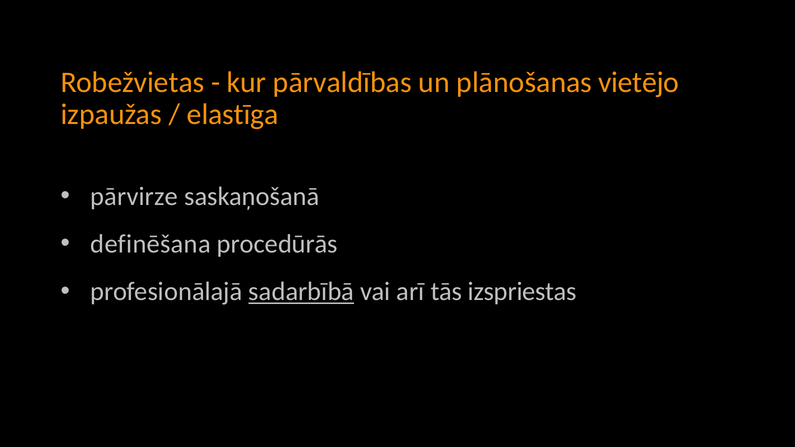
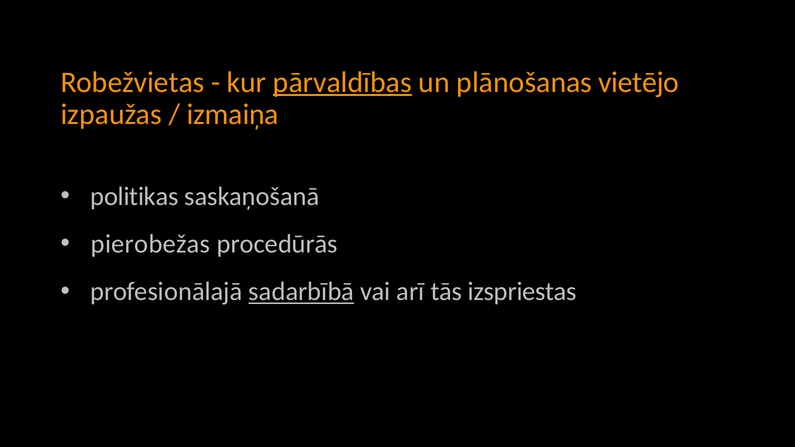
pārvaldības underline: none -> present (342, 82)
elastīga: elastīga -> izmaiņa (233, 114)
pārvirze: pārvirze -> politikas (134, 196)
definēšana: definēšana -> pierobežas (151, 244)
